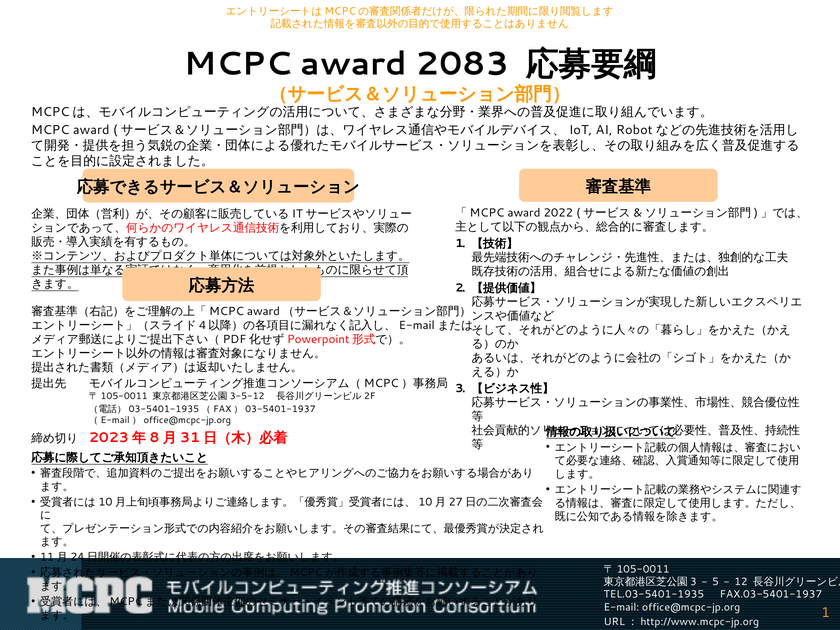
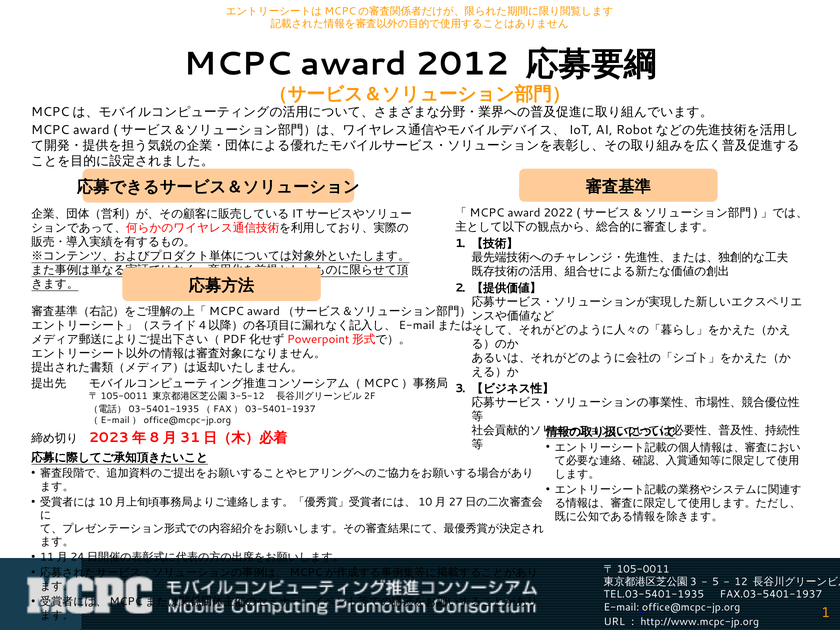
2083: 2083 -> 2012 (462, 64)
